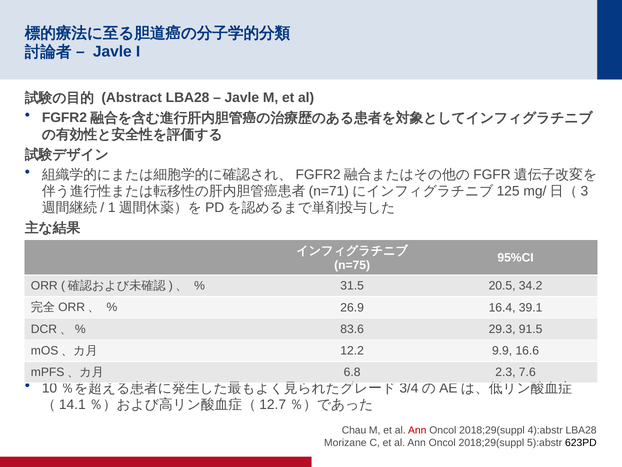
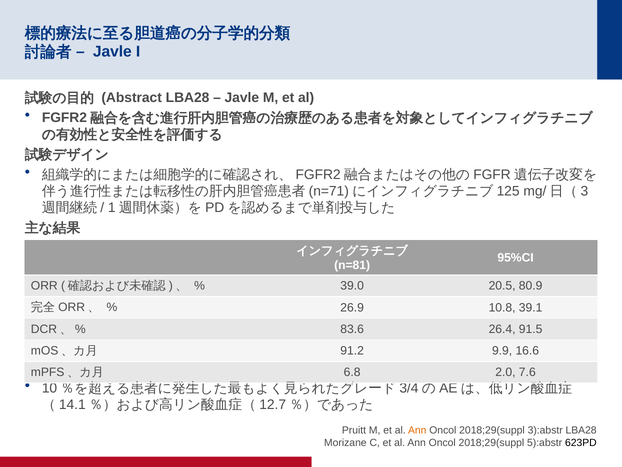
n=75: n=75 -> n=81 (352, 265)
31.5: 31.5 -> 39.0 (352, 286)
34.2: 34.2 -> 80.9 (531, 286)
16.4: 16.4 -> 10.8 (502, 307)
29.3: 29.3 -> 26.4 (502, 329)
12.2: 12.2 -> 91.2 (352, 350)
2.3: 2.3 -> 2.0 (505, 372)
Chau: Chau -> Pruitt (354, 430)
Ann colour: red -> orange (417, 430)
4):abstr: 4):abstr -> 3):abstr (545, 430)
